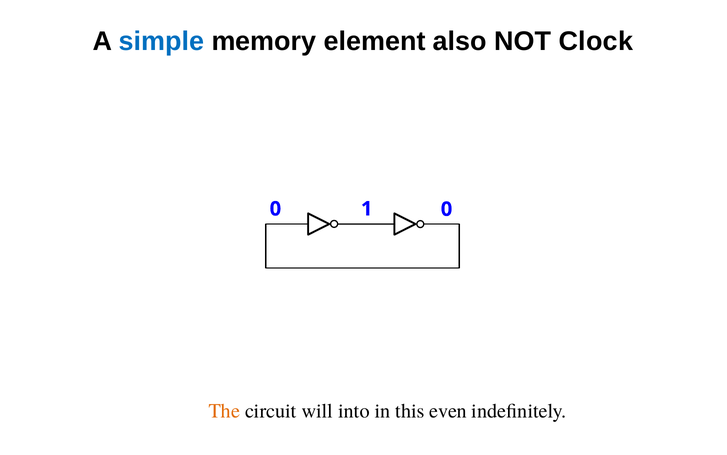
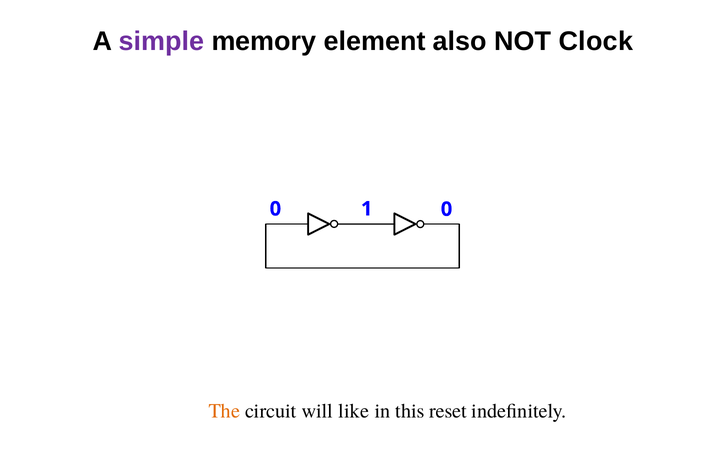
simple colour: blue -> purple (161, 41)
into: into -> like (354, 410)
even: even -> reset (448, 410)
